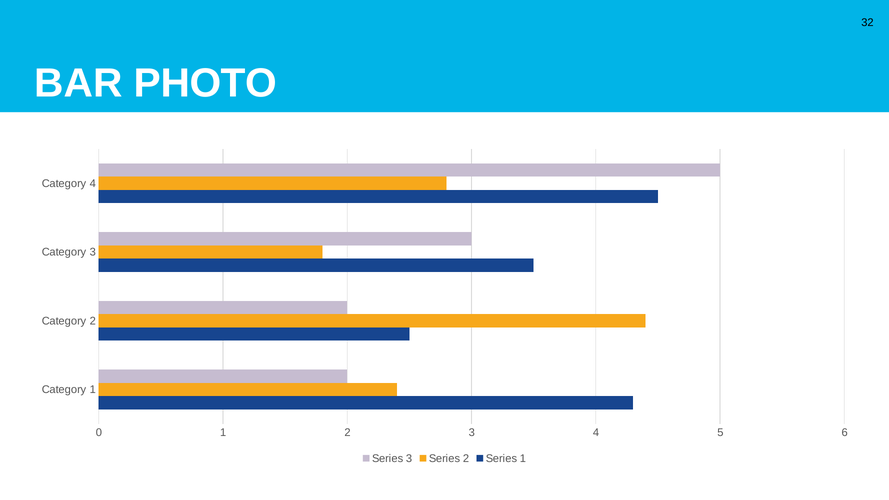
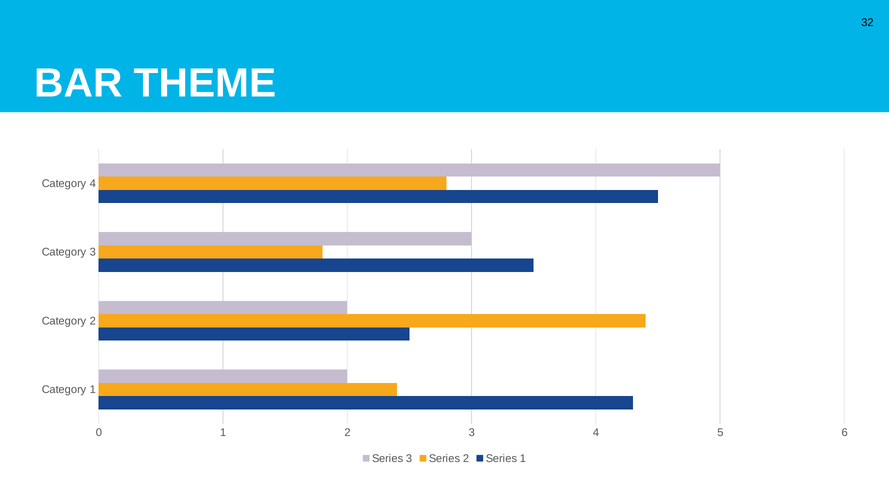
PHOTO: PHOTO -> THEME (205, 83)
